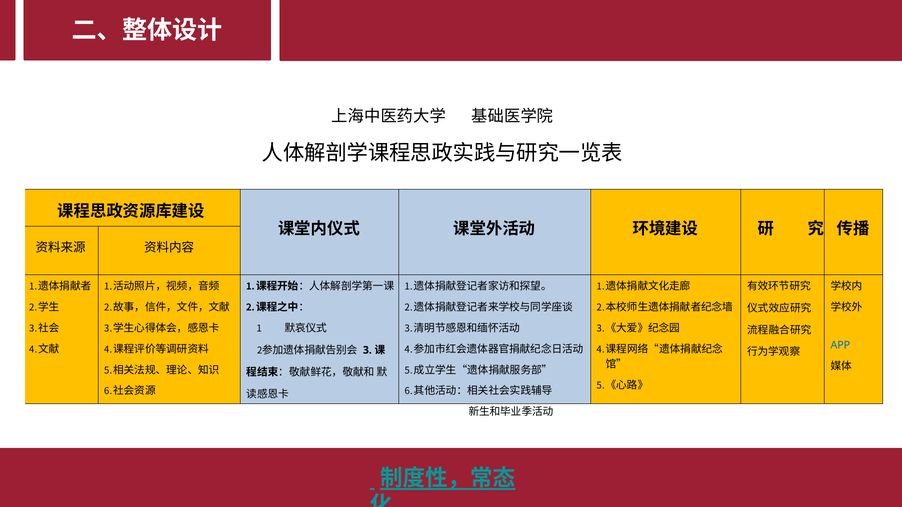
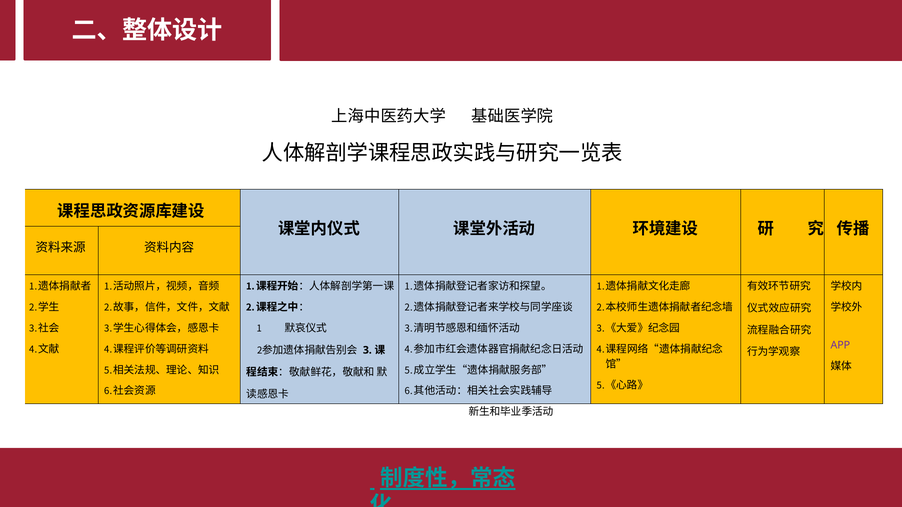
APP colour: blue -> purple (840, 345)
